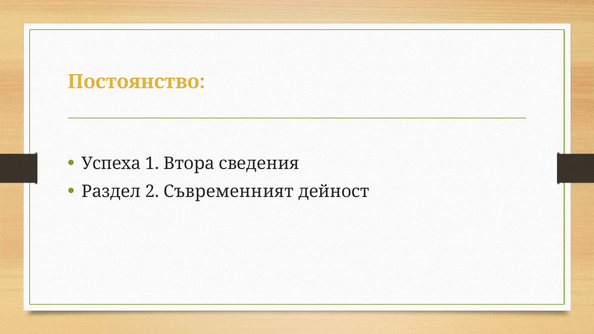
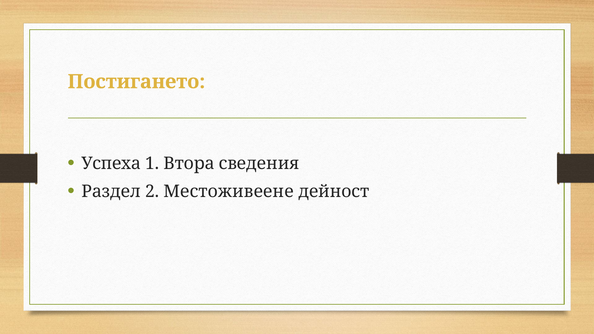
Постоянство: Постоянство -> Постигането (136, 82)
Съвременният: Съвременният -> Местоживеене (229, 192)
